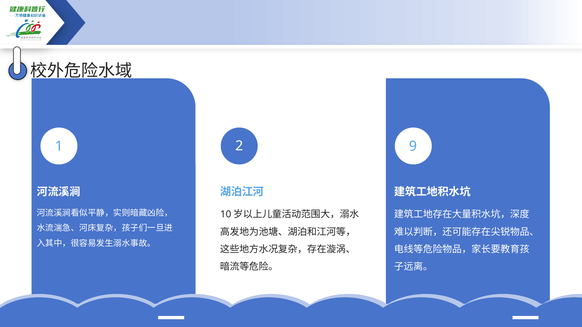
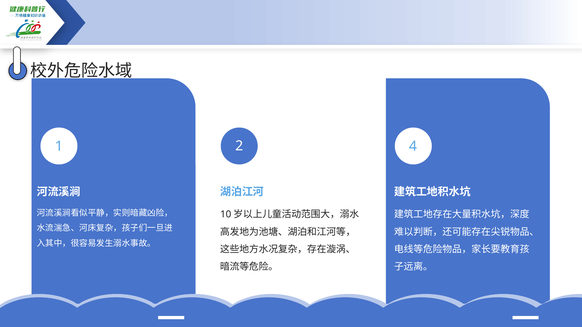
9: 9 -> 4 (413, 146)
